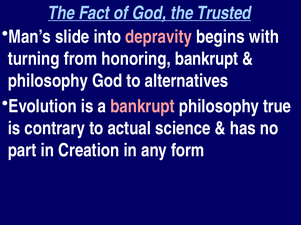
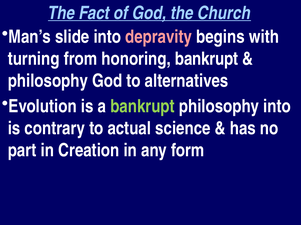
Trusted: Trusted -> Church (224, 13)
bankrupt colour: pink -> light green (142, 107)
philosophy true: true -> into (277, 107)
